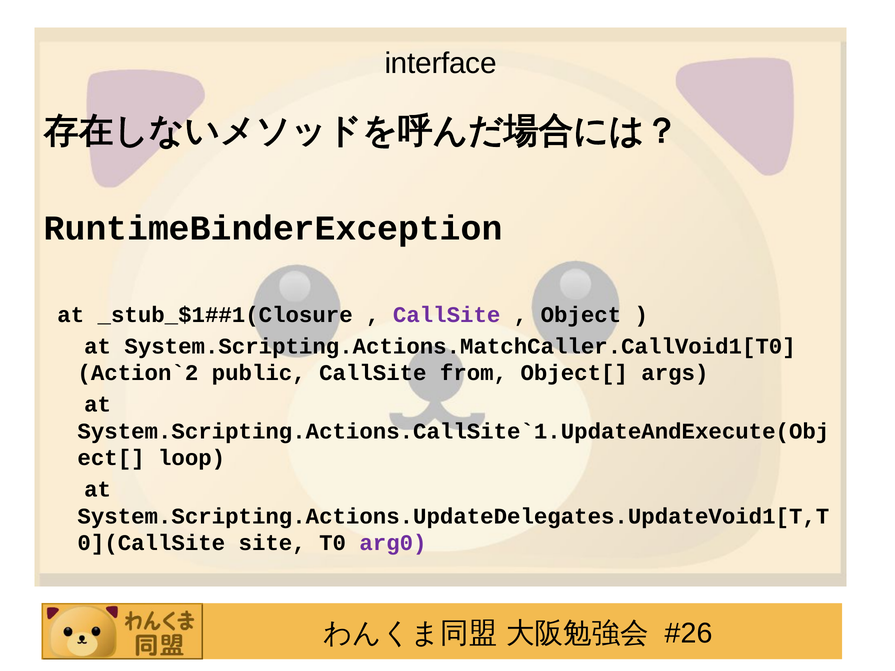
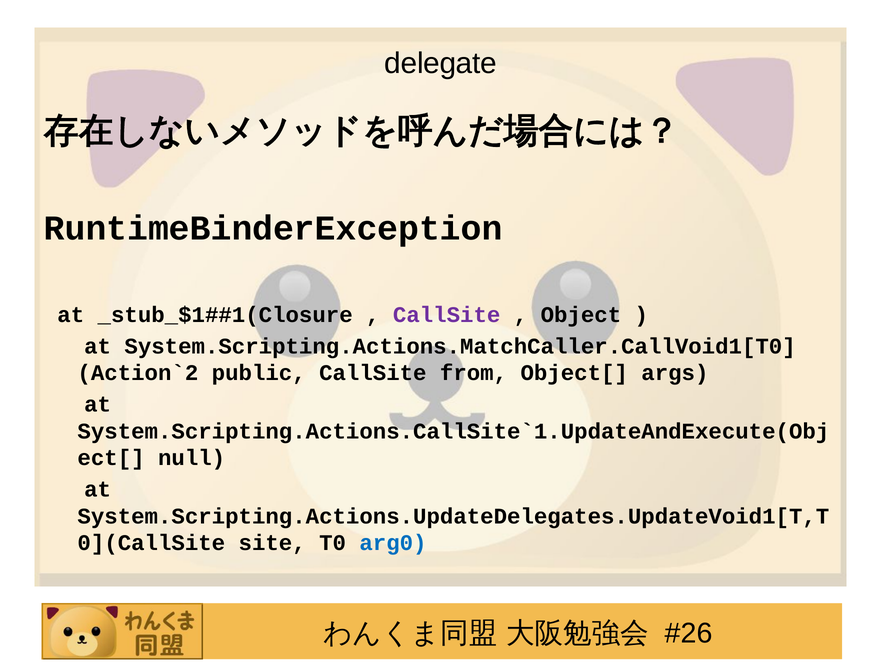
interface: interface -> delegate (441, 64)
loop: loop -> null (192, 458)
arg0 colour: purple -> blue (393, 543)
